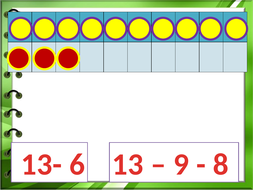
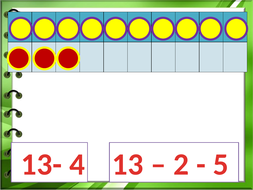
6: 6 -> 4 (77, 164)
9: 9 -> 2 (181, 164)
8: 8 -> 5 (221, 164)
